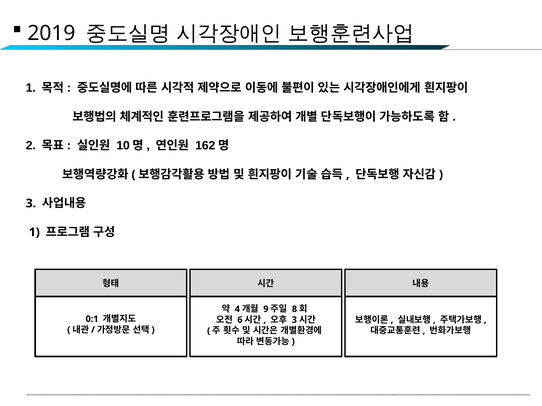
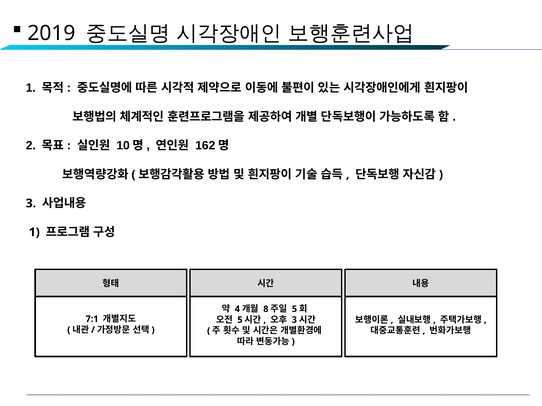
9: 9 -> 8 (266, 309)
8: 8 -> 5 (294, 309)
6: 6 -> 5 (240, 320)
0:1: 0:1 -> 7:1 (92, 319)
